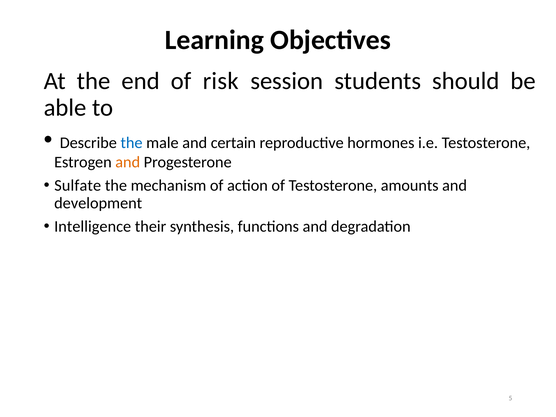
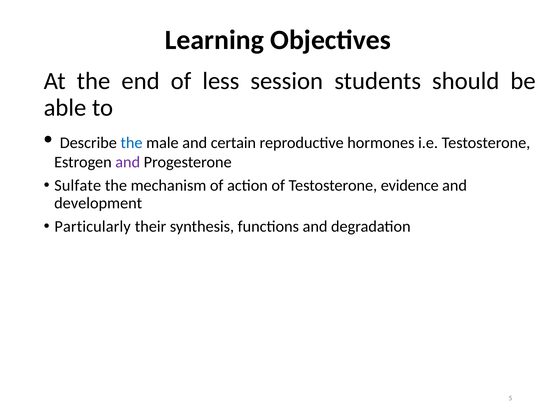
risk: risk -> less (221, 81)
and colour: orange -> purple (128, 162)
amounts: amounts -> evidence (410, 186)
Intelligence: Intelligence -> Particularly (93, 226)
